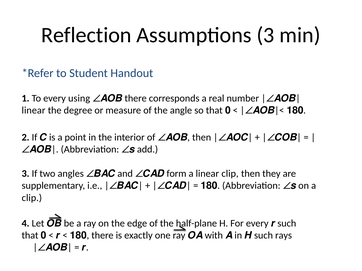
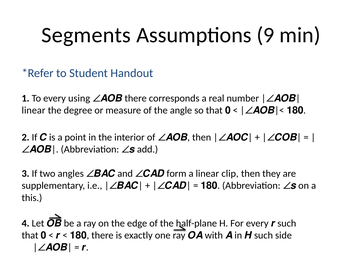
Reflection: Reflection -> Segments (86, 35)
Assumptions 3: 3 -> 9 (265, 35)
clip: clip -> this (32, 198)
rays: rays -> side (284, 236)
